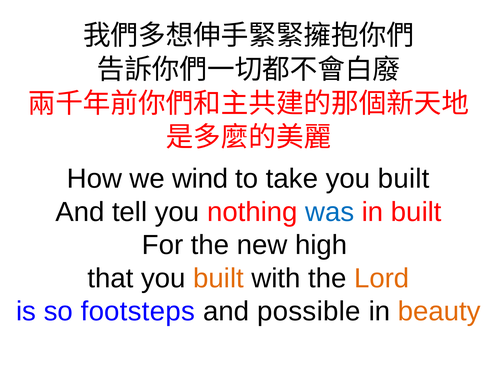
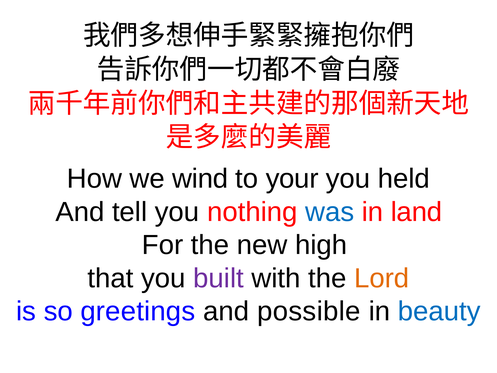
take: take -> your (292, 179)
built: built -> held (404, 179)
in built: built -> land (416, 212)
built colour: orange -> purple (218, 278)
footsteps: footsteps -> greetings (138, 311)
beauty colour: orange -> blue (439, 311)
